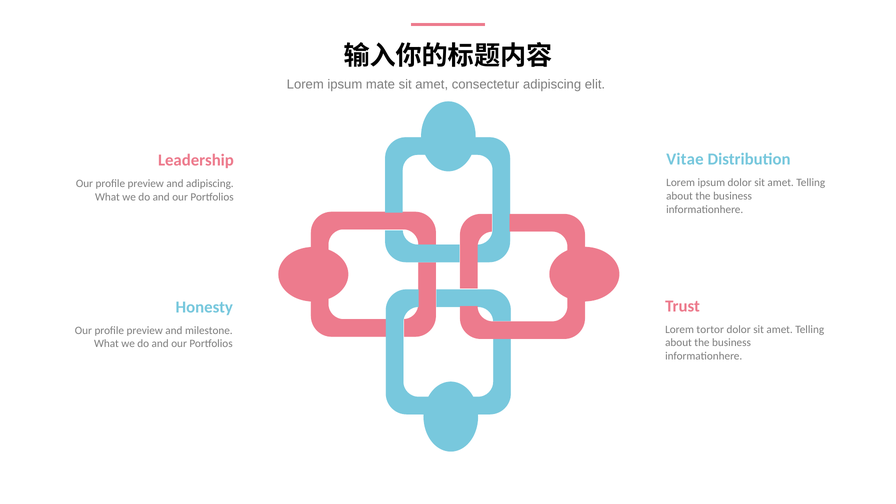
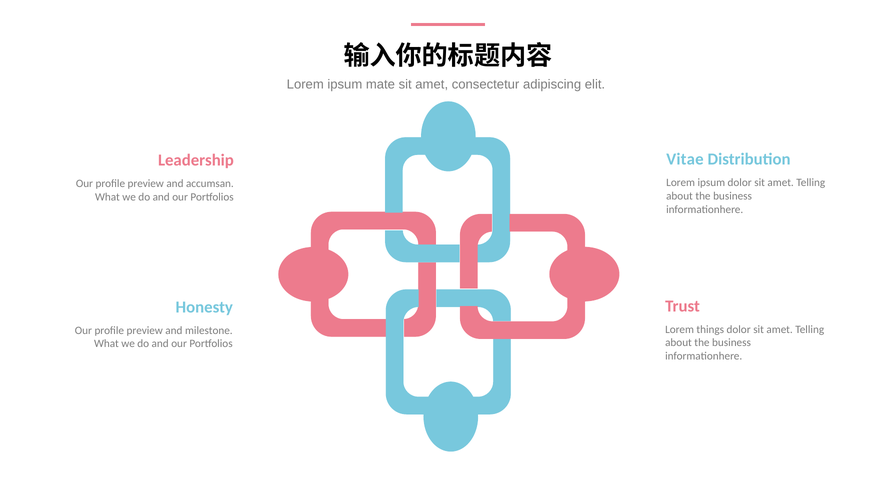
and adipiscing: adipiscing -> accumsan (210, 184)
tortor: tortor -> things (710, 329)
